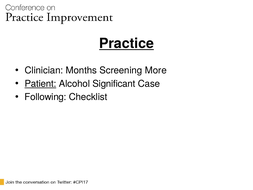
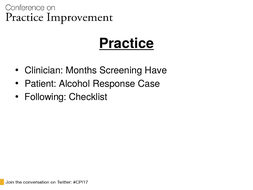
More: More -> Have (156, 70)
Patient underline: present -> none (40, 84)
Significant: Significant -> Response (114, 84)
